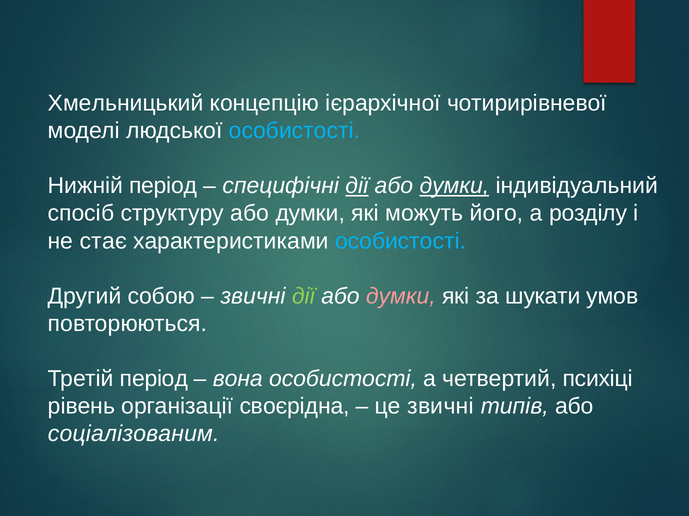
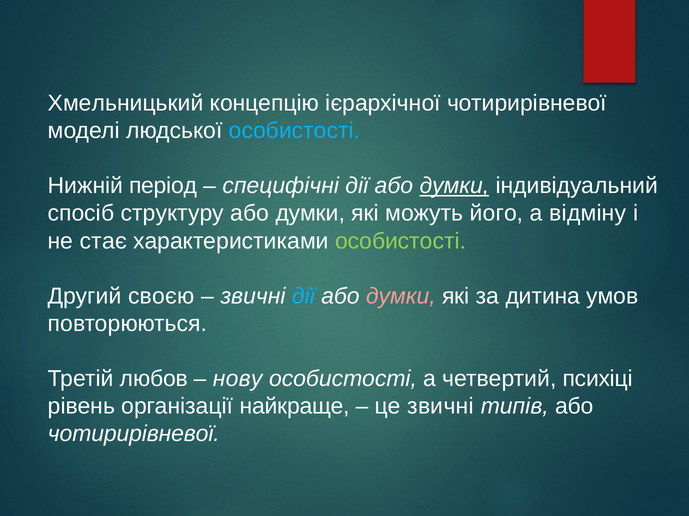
дії underline: present -> none (357, 186)
розділу: розділу -> відміну (588, 214)
особистості colour: light blue -> light green (401, 241)
собою: собою -> своєю (161, 296)
дії colour: light green -> light blue (303, 296)
шукати: шукати -> дитина (543, 296)
Третій період: період -> любов (154, 379)
вона: вона -> нову (238, 379)
своєрідна: своєрідна -> найкраще (295, 407)
соціалізованим: соціалізованим -> чотирирівневої (134, 434)
